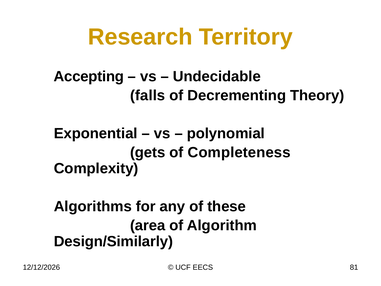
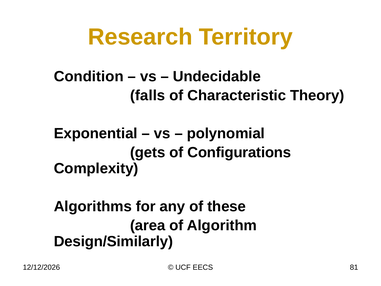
Accepting: Accepting -> Condition (89, 76)
Decrementing: Decrementing -> Characteristic (237, 95)
Completeness: Completeness -> Configurations (239, 152)
